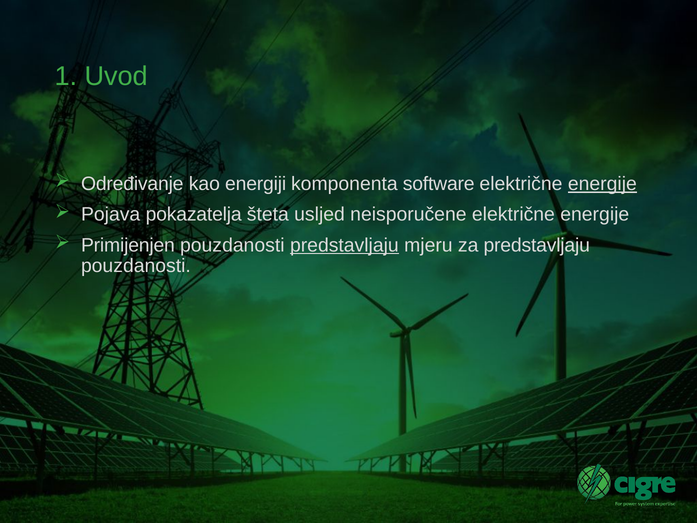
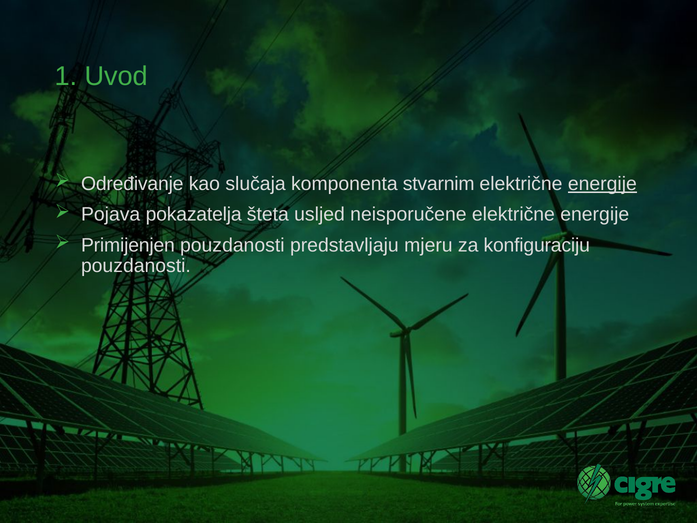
energiji: energiji -> slučaja (256, 184)
software: software -> stvarnim (439, 184)
predstavljaju underline: present -> none (344, 245)
za predstavljaju: predstavljaju -> konfiguraciju (537, 245)
